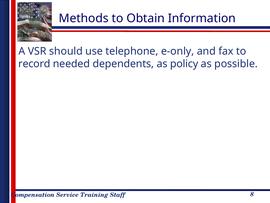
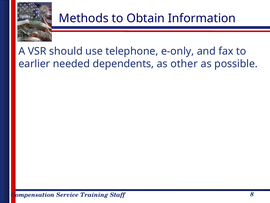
record: record -> earlier (34, 64)
policy: policy -> other (184, 64)
